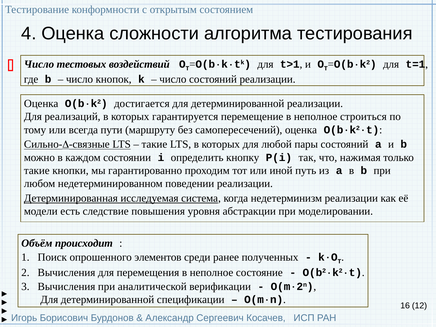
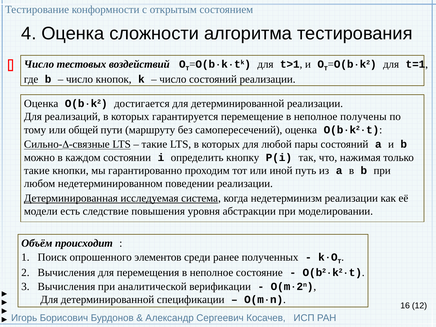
строиться: строиться -> получены (363, 117)
всегда: всегда -> общей (83, 130)
